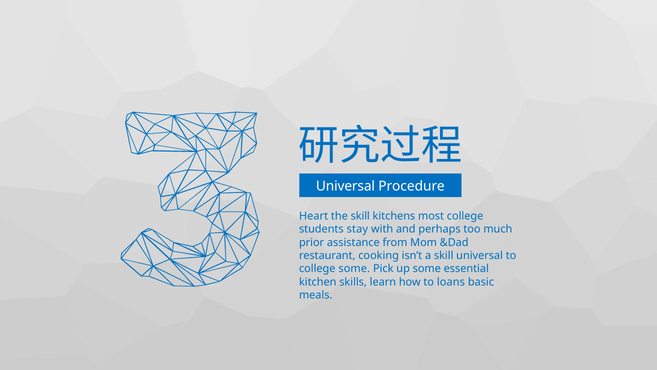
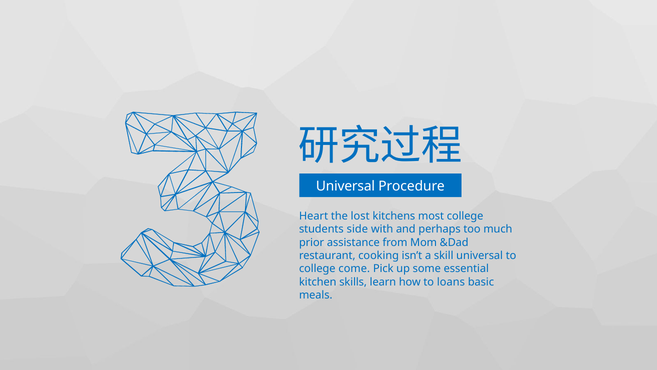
the skill: skill -> lost (360, 216)
stay: stay -> side (357, 229)
college some: some -> come (354, 269)
